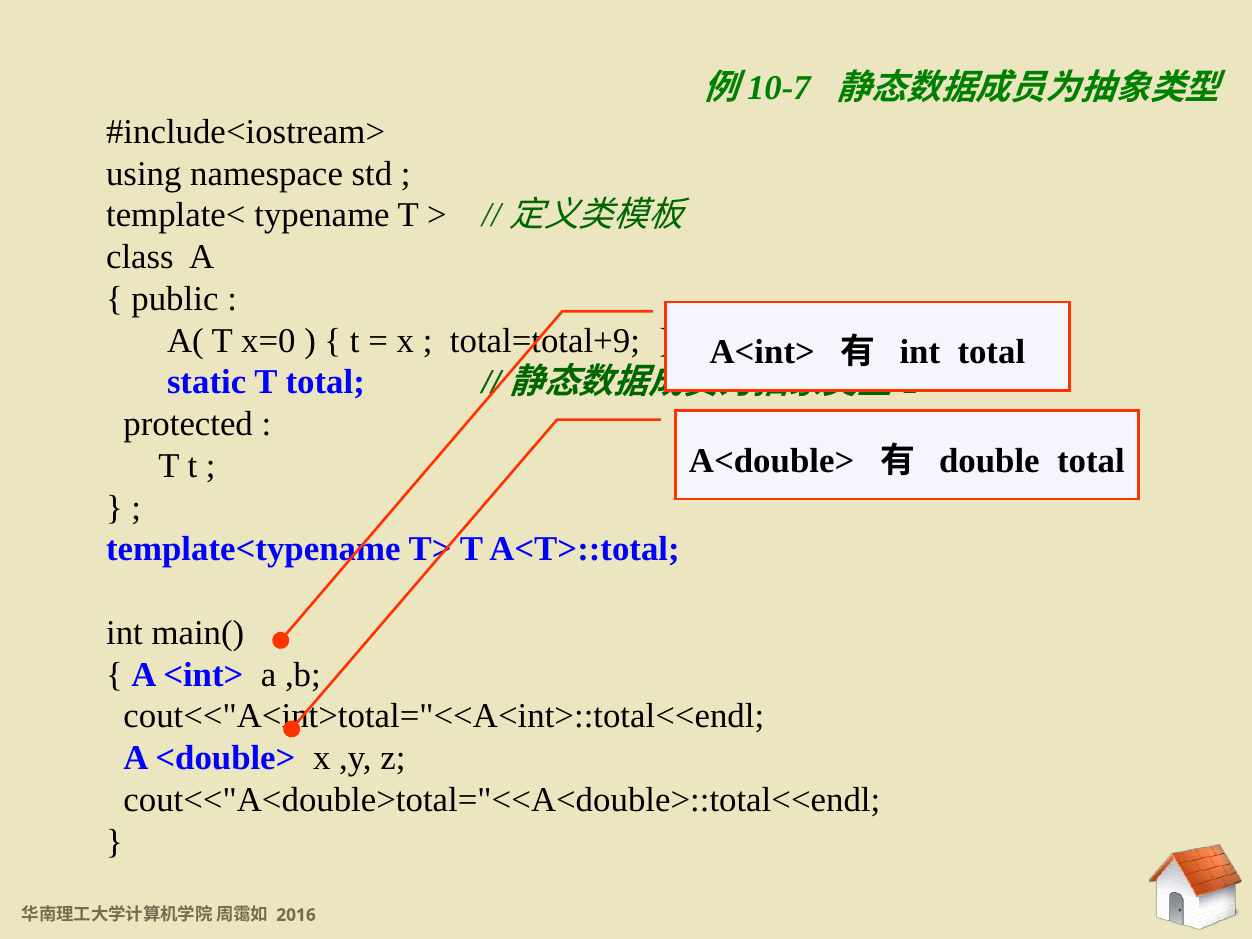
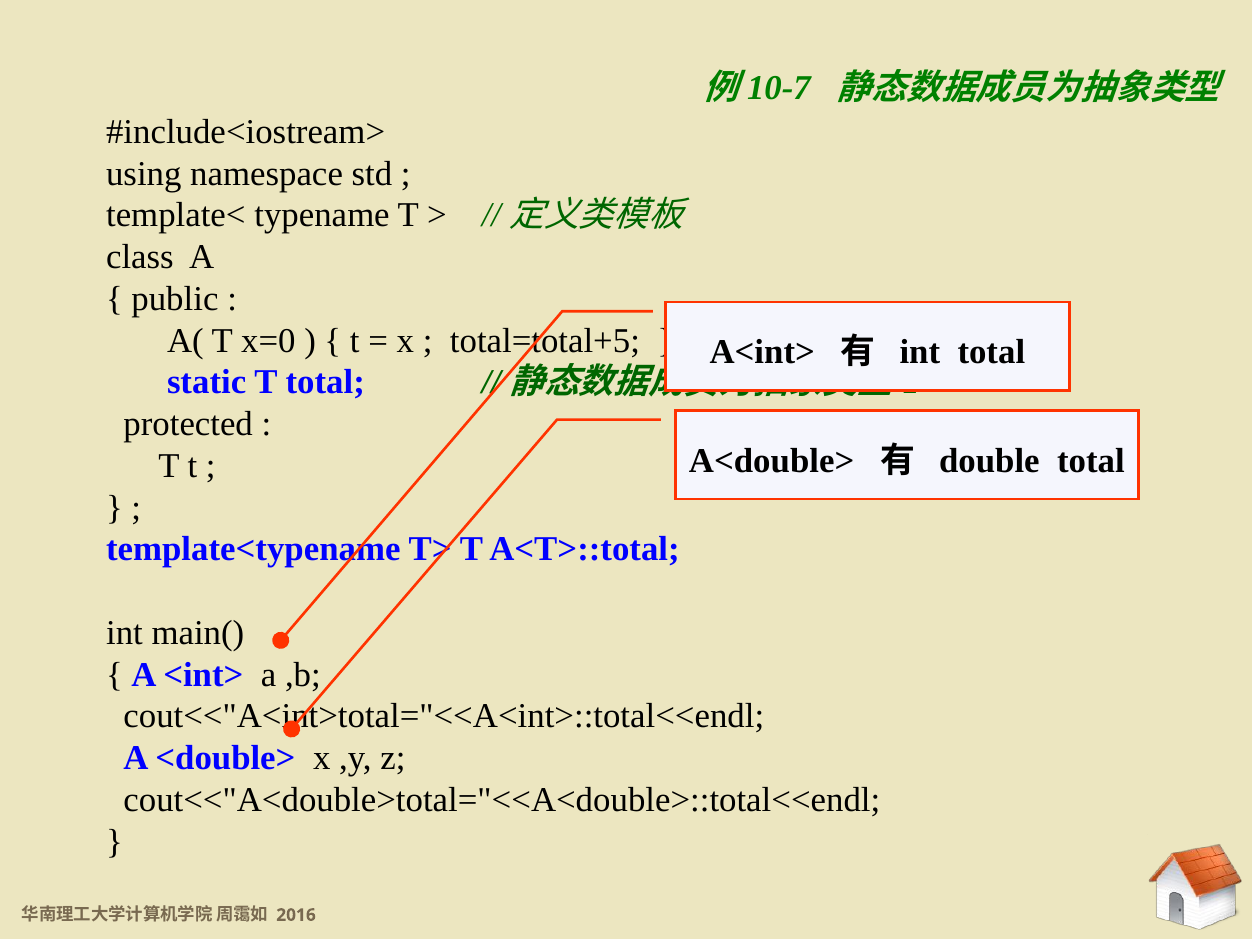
total=total+9: total=total+9 -> total=total+5 (545, 341)
